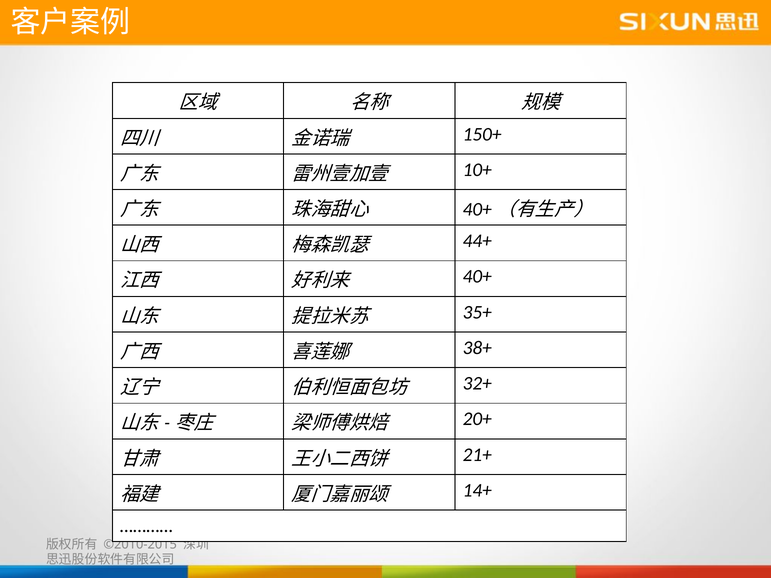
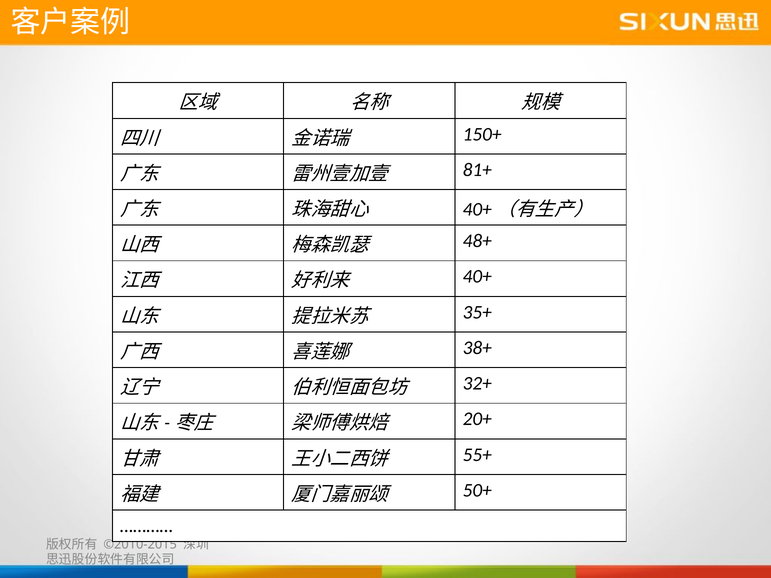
10+: 10+ -> 81+ (477, 170)
44+: 44+ -> 48+ (477, 241)
21+: 21+ -> 55+ (477, 455)
14+: 14+ -> 50+ (477, 491)
